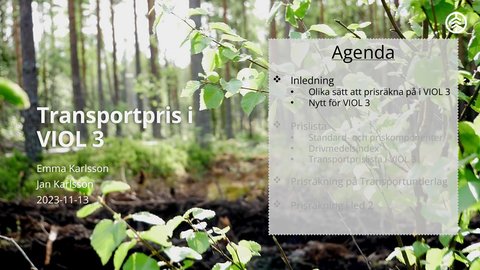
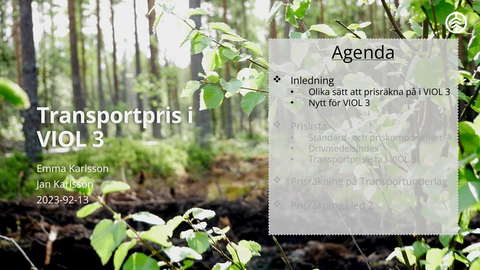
2023-11-13: 2023-11-13 -> 2023-92-13 (63, 200)
